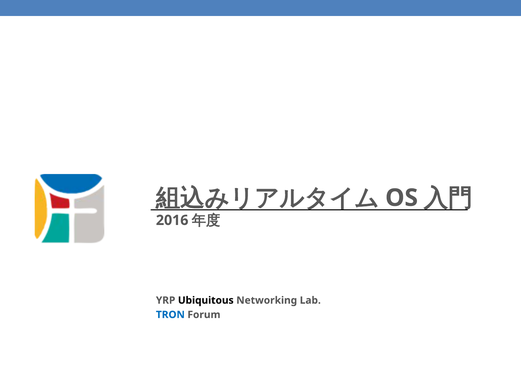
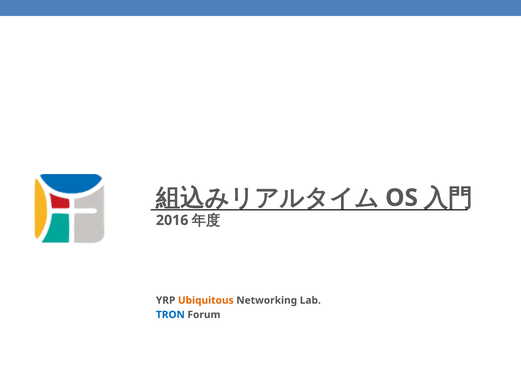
Ubiquitous colour: black -> orange (206, 300)
